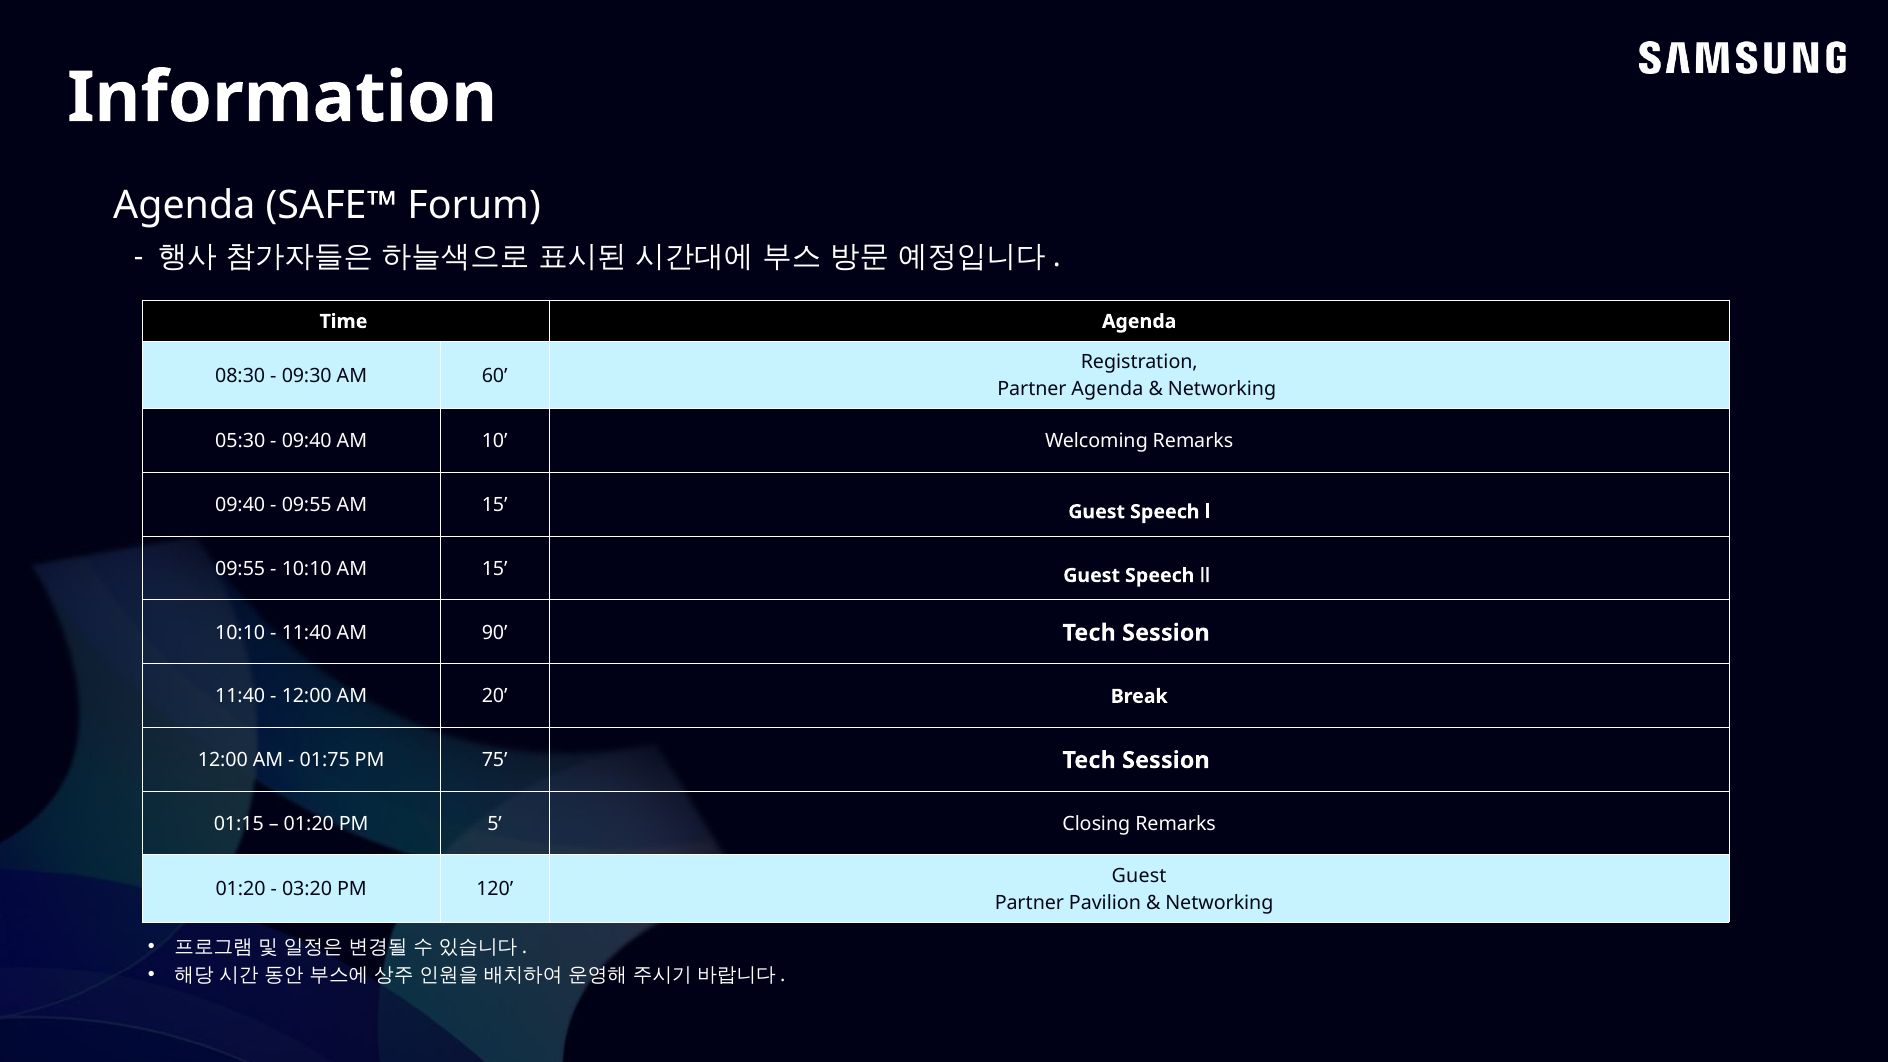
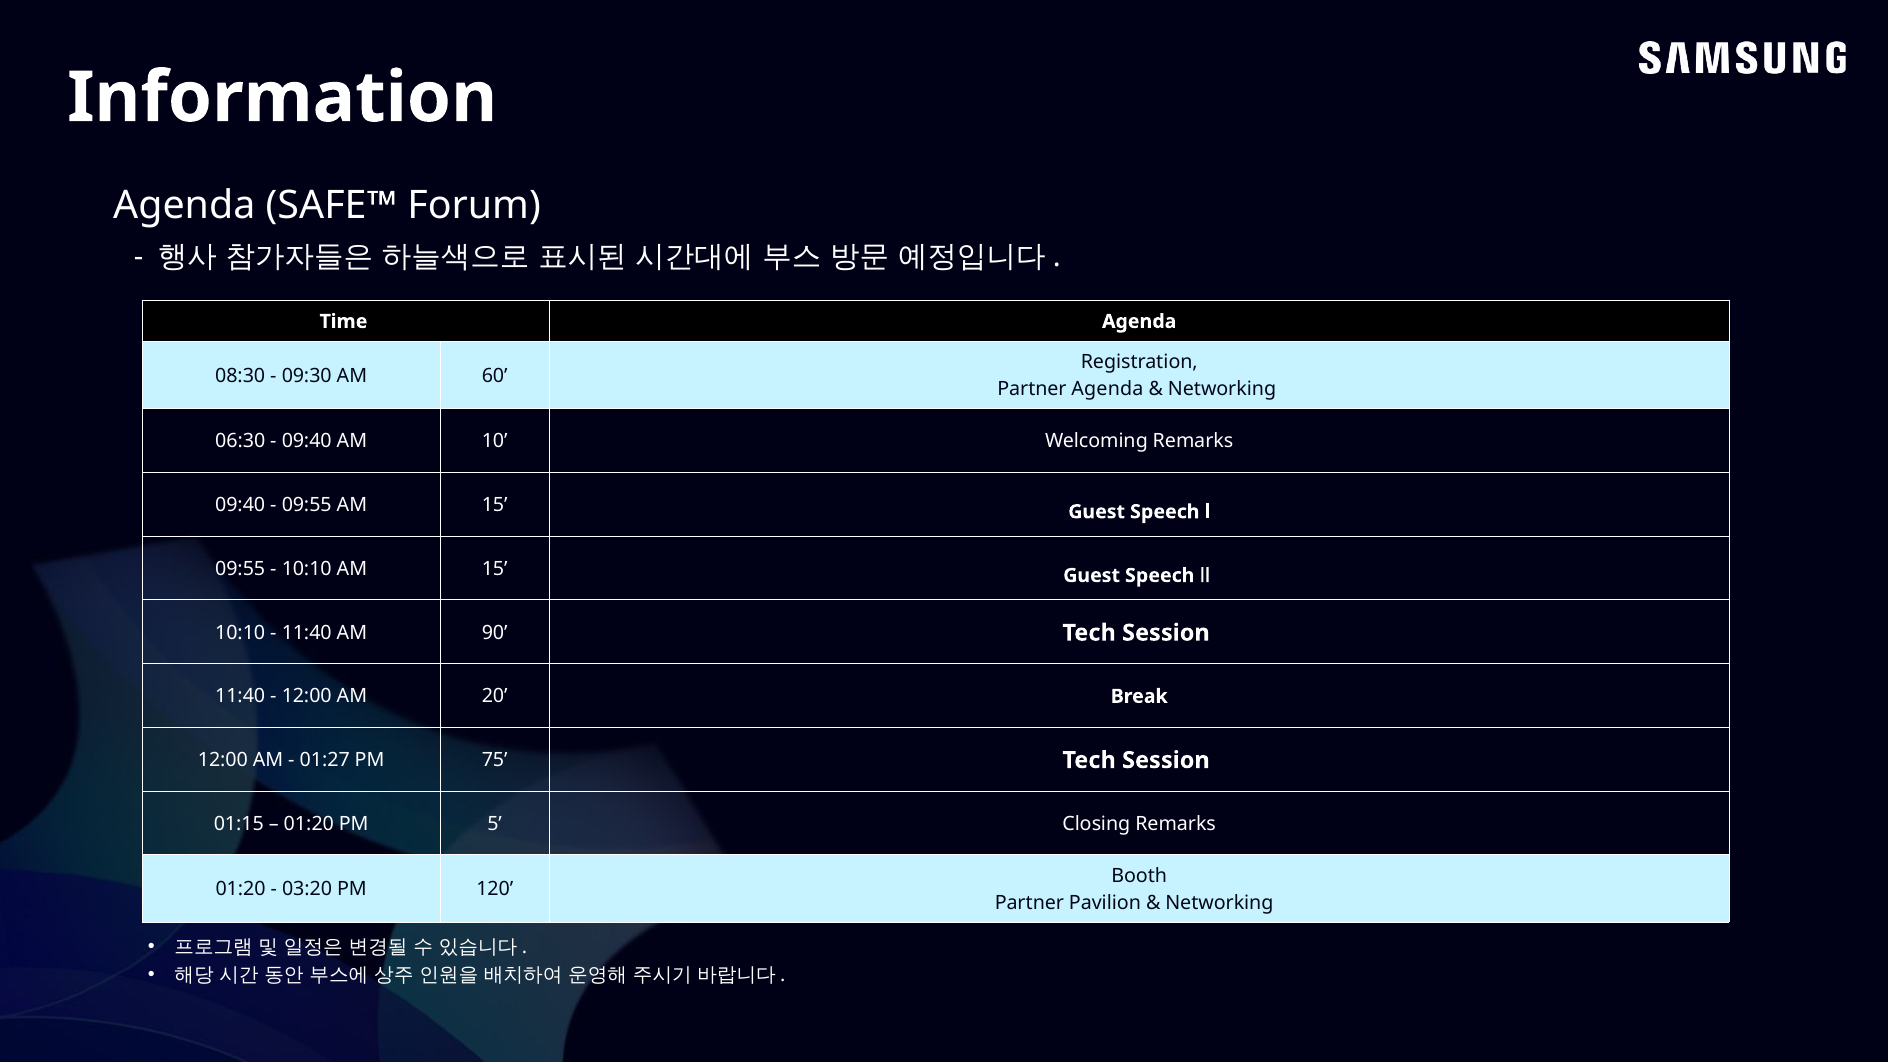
05:30: 05:30 -> 06:30 (240, 441)
01:75: 01:75 -> 01:27 (325, 760)
Guest: Guest -> Booth (1139, 876)
